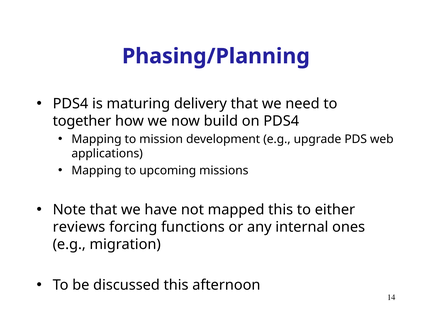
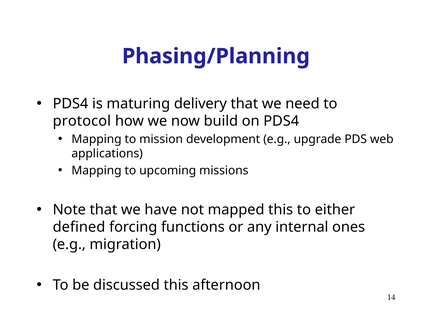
together: together -> protocol (82, 121)
reviews: reviews -> defined (79, 227)
